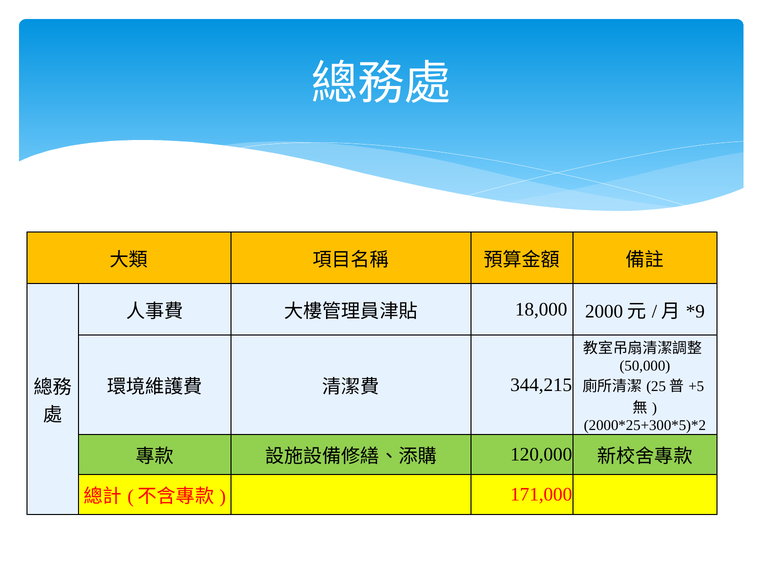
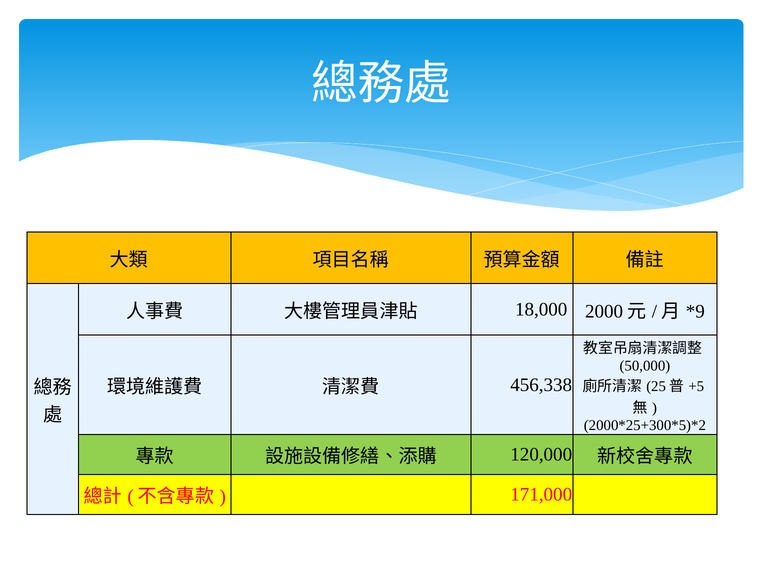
344,215: 344,215 -> 456,338 (541, 385)
